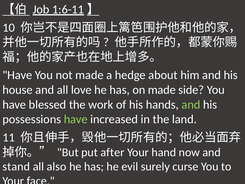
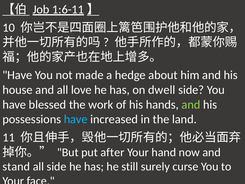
on made: made -> dwell (162, 90)
have colour: light green -> light blue (76, 119)
all also: also -> side (57, 166)
evil: evil -> still (130, 166)
